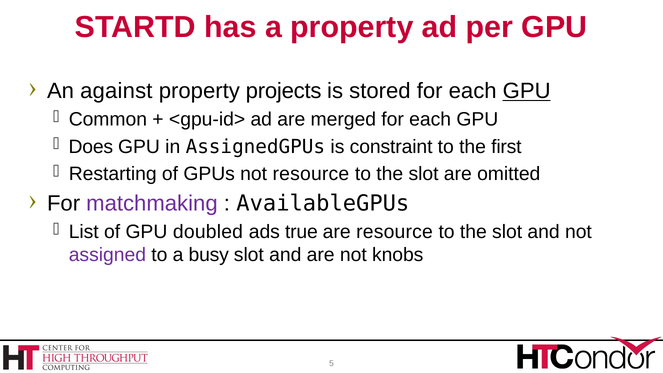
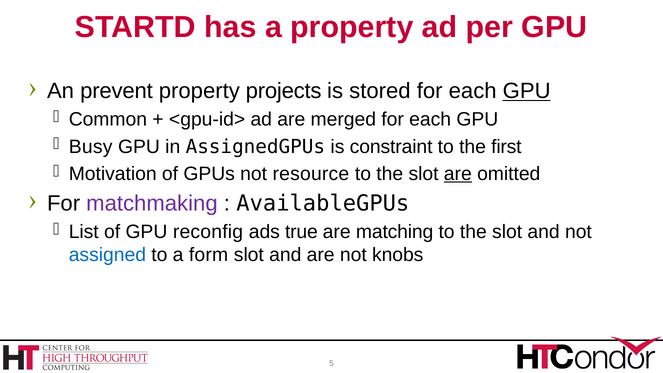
against: against -> prevent (116, 91)
Does: Does -> Busy (91, 147)
Restarting: Restarting -> Motivation (113, 174)
are underline: none -> present (458, 174)
doubled: doubled -> reconfig (208, 232)
are resource: resource -> matching (395, 232)
assigned colour: purple -> blue (107, 255)
busy: busy -> form (209, 255)
